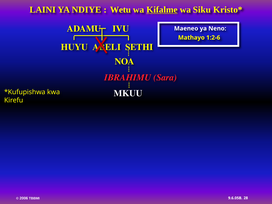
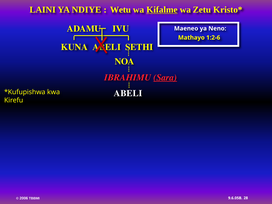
Siku: Siku -> Zetu (202, 10)
HUYU: HUYU -> KUNA (74, 47)
Sara underline: none -> present (165, 77)
MKUU: MKUU -> ABELI (128, 93)
